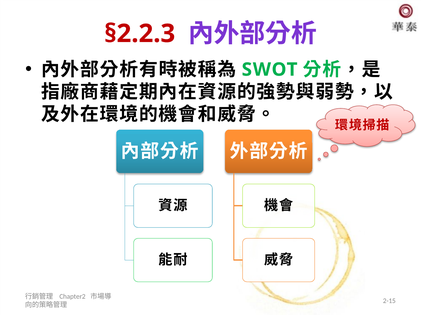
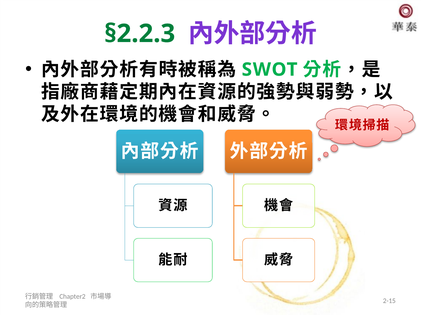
§2.2.3 colour: red -> green (140, 34)
